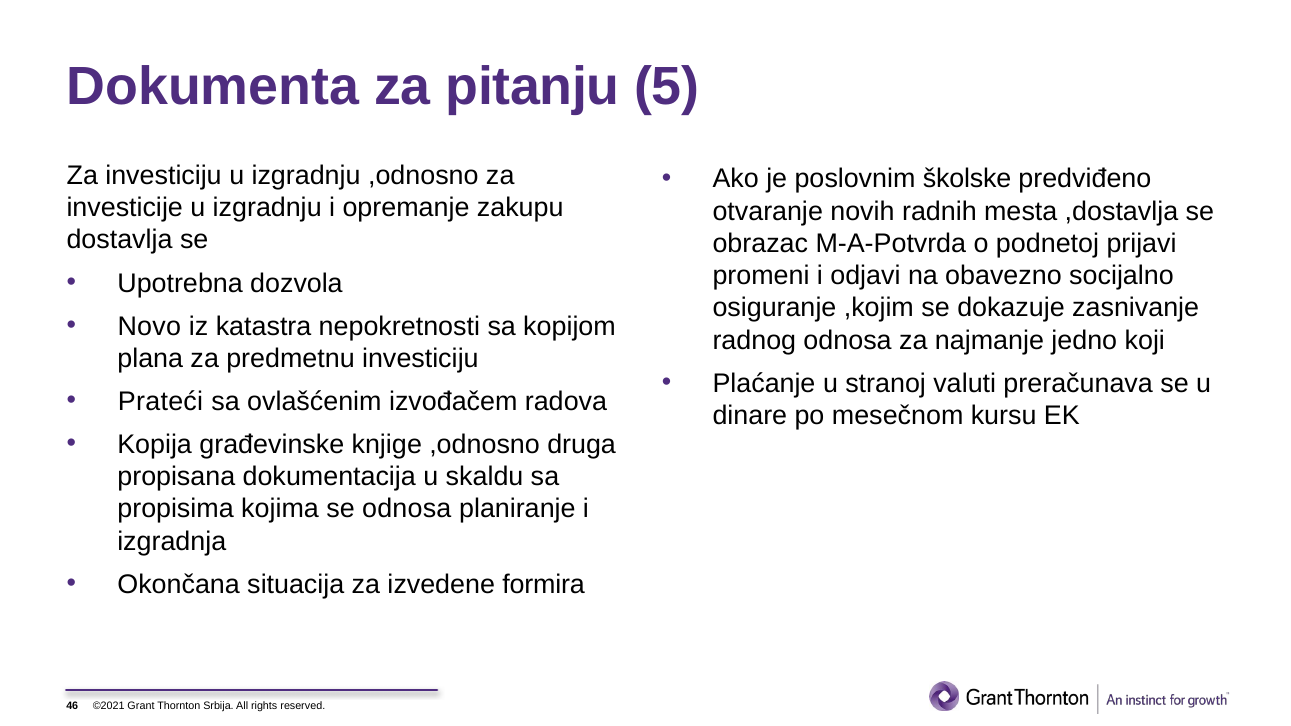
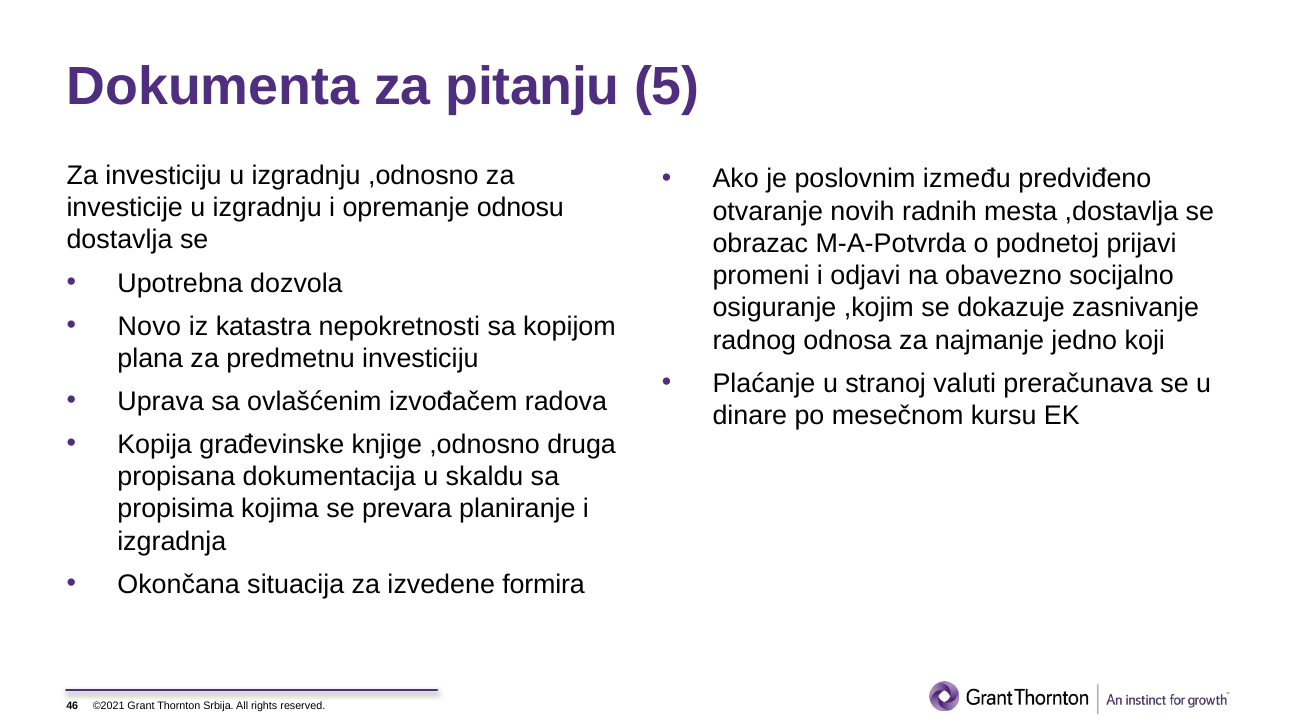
školske: školske -> između (967, 179)
zakupu: zakupu -> odnosu (520, 208)
Prateći: Prateći -> Uprava (161, 402)
se odnosa: odnosa -> prevara (407, 509)
